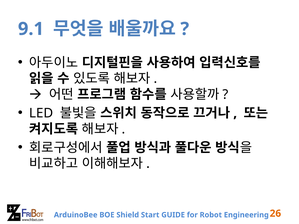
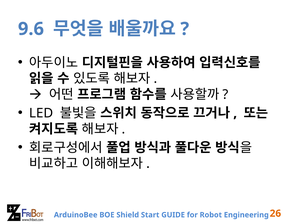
9.1: 9.1 -> 9.6 (31, 29)
